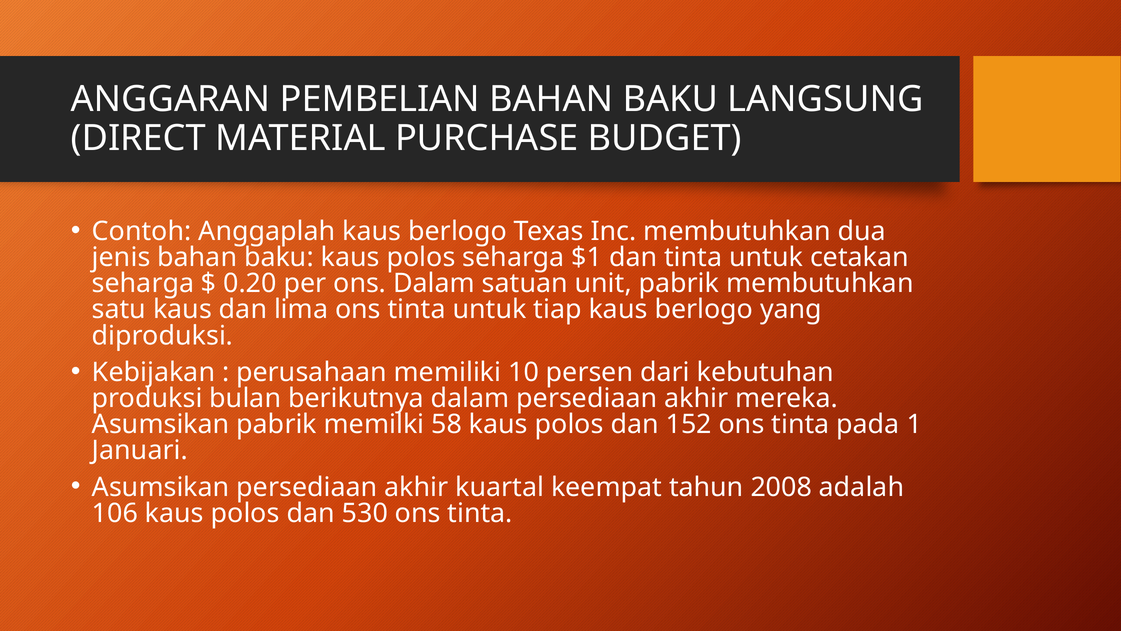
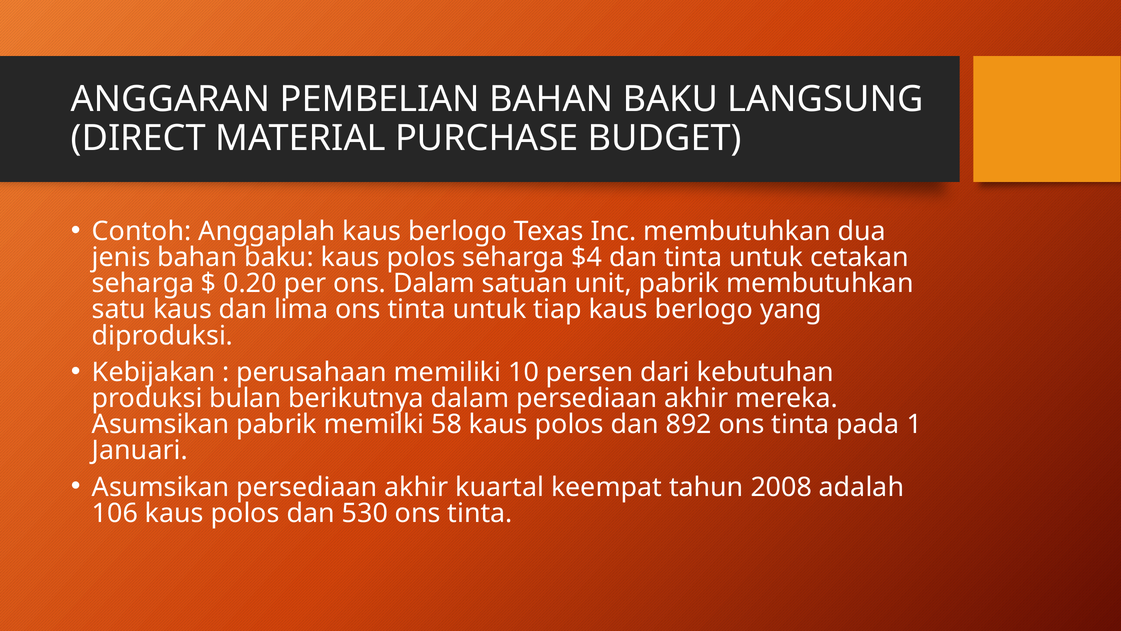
$1: $1 -> $4 (587, 257)
152: 152 -> 892 (689, 424)
